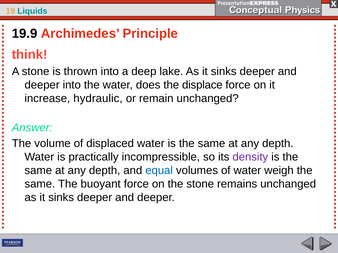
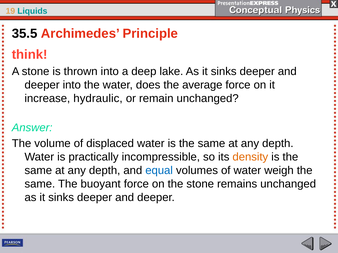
19.9: 19.9 -> 35.5 (25, 34)
displace: displace -> average (202, 85)
density colour: purple -> orange (250, 157)
